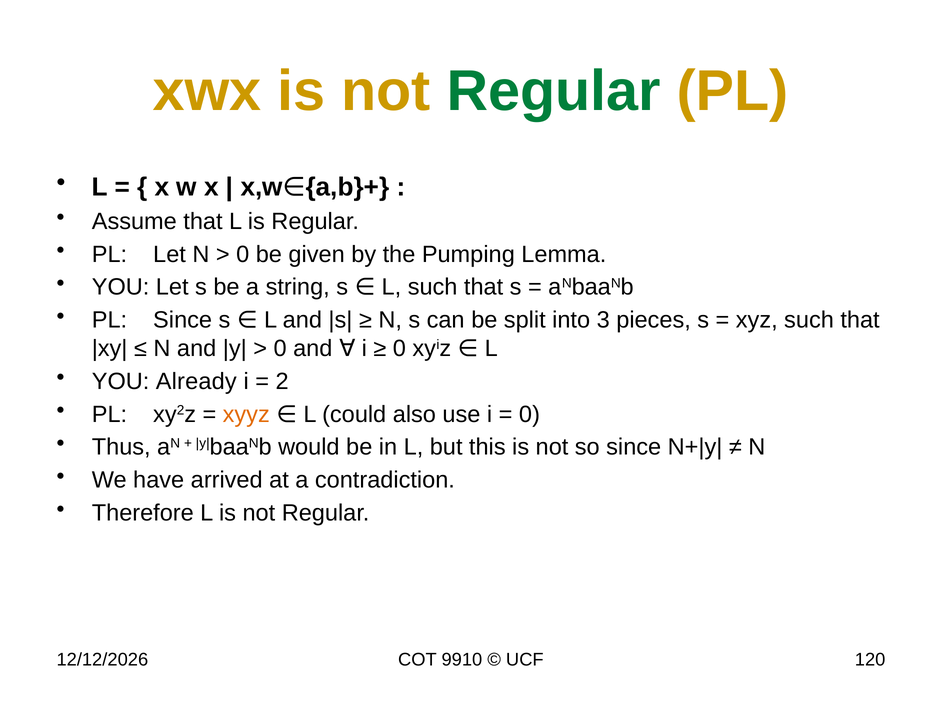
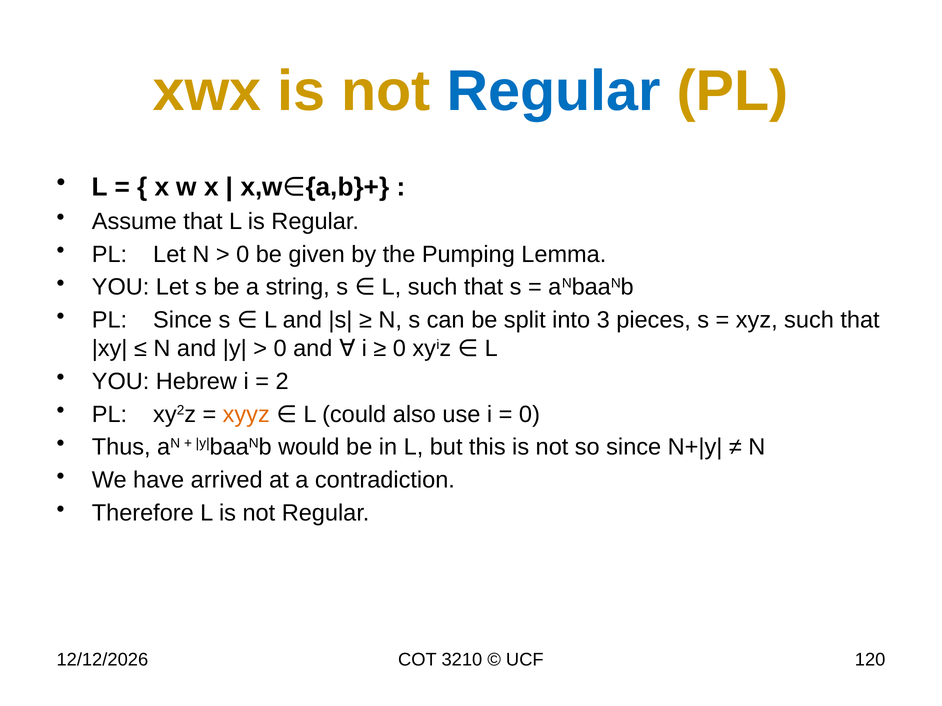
Regular colour: green -> blue (554, 91)
Already: Already -> Hebrew (196, 382)
9910: 9910 -> 3210 (462, 660)
